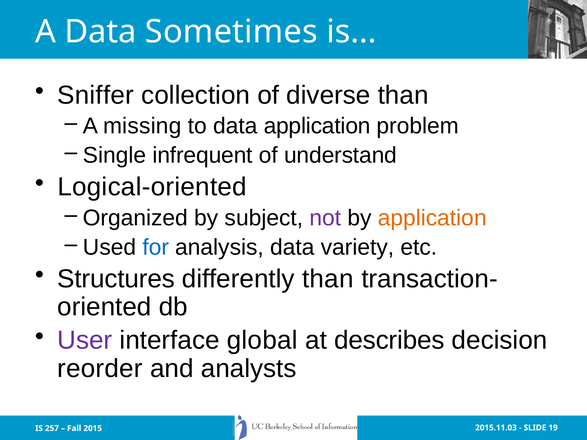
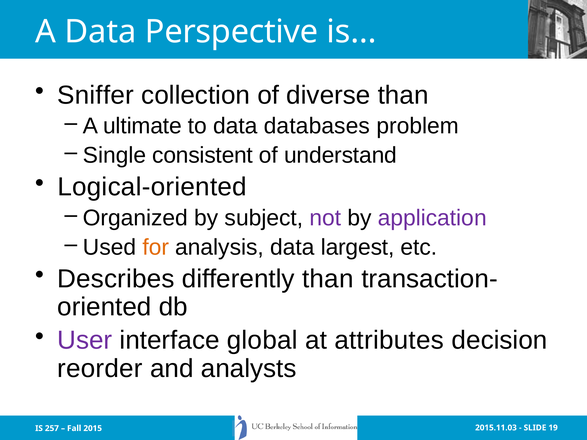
Sometimes: Sometimes -> Perspective (232, 32)
missing: missing -> ultimate (142, 126)
data application: application -> databases (317, 126)
infrequent: infrequent -> consistent (203, 155)
application colour: orange -> purple (432, 218)
for colour: blue -> orange (156, 247)
variety: variety -> largest (358, 247)
Structures: Structures -> Describes (116, 279)
describes: describes -> attributes (389, 341)
